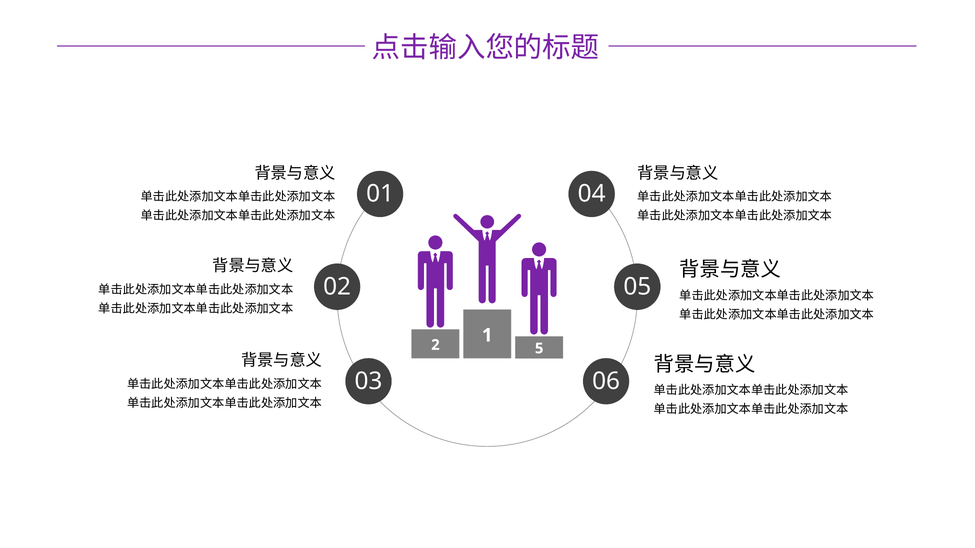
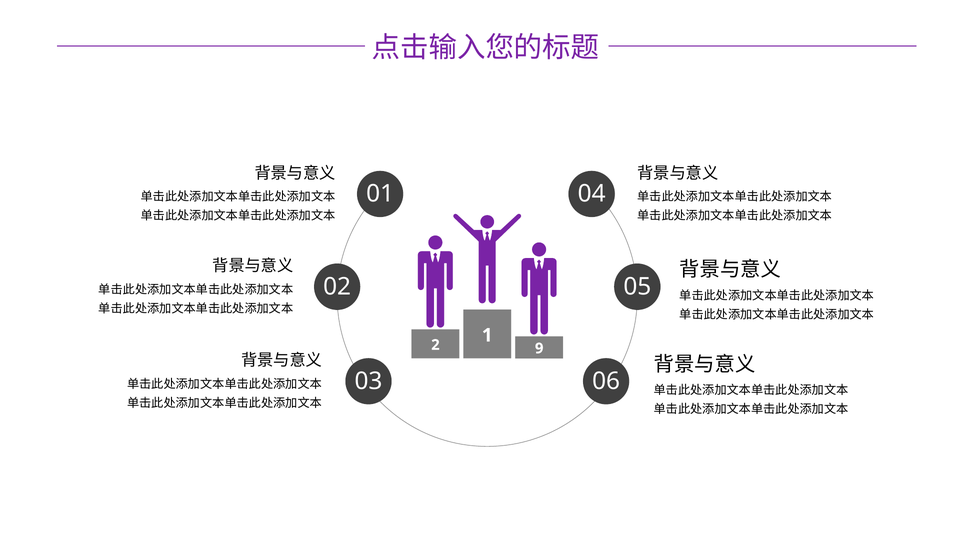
5: 5 -> 9 (539, 349)
